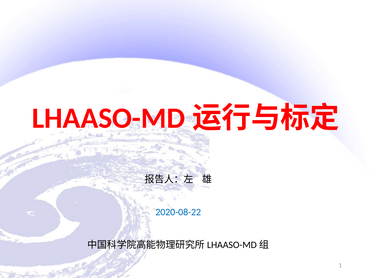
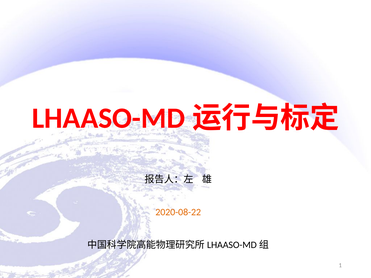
2020-08-22 colour: blue -> orange (178, 212)
